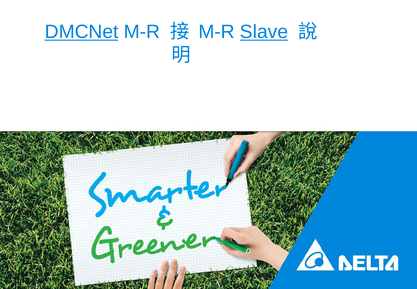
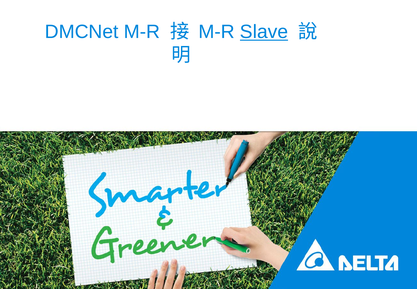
DMCNet underline: present -> none (82, 32)
